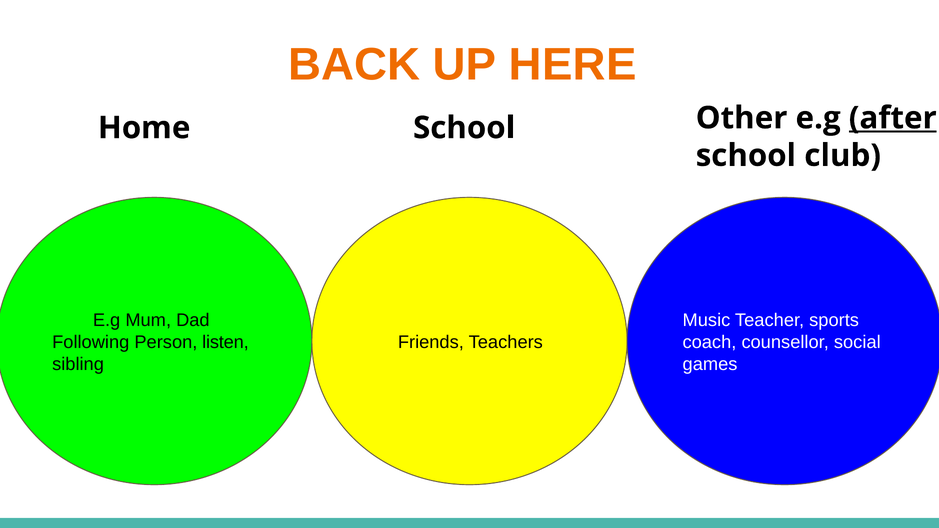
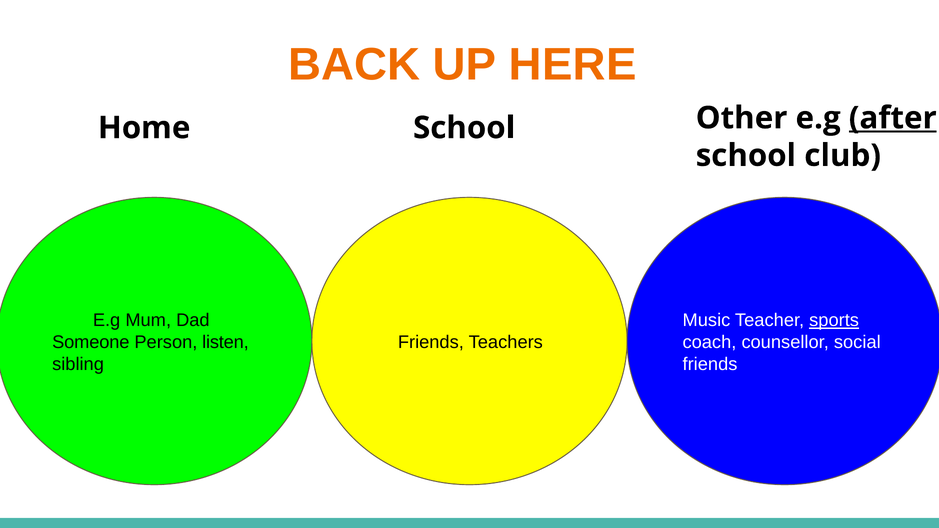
sports underline: none -> present (834, 320)
Following: Following -> Someone (91, 342)
games: games -> friends (710, 364)
